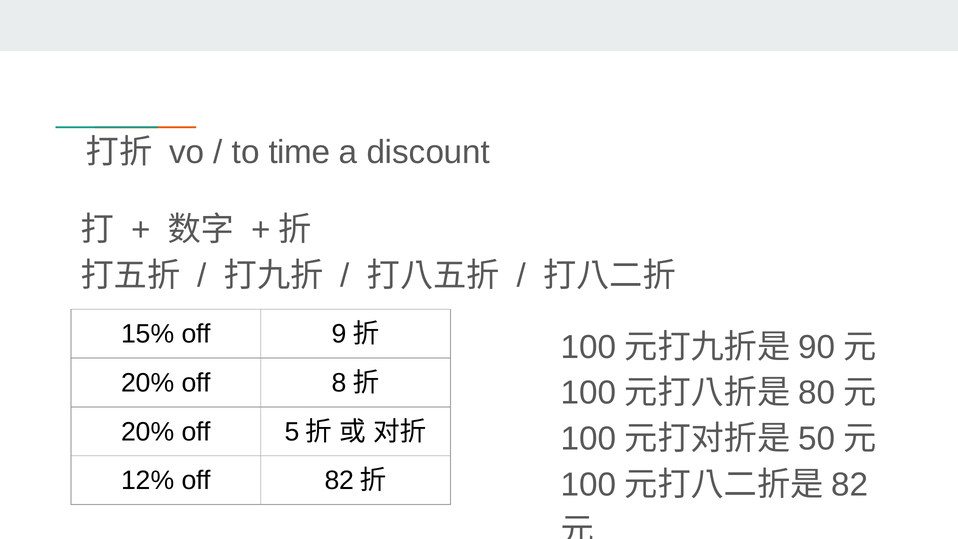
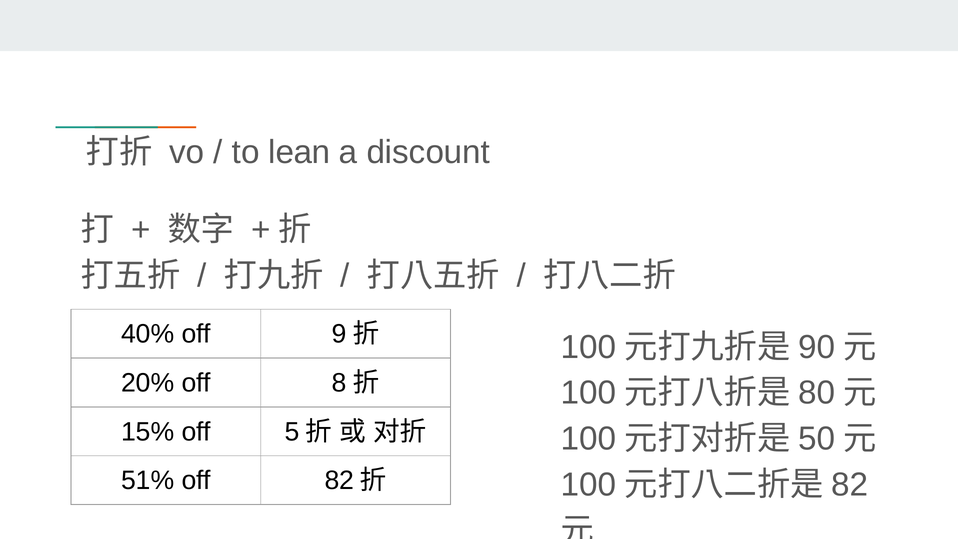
time: time -> lean (299, 152)
15%: 15% -> 40% (148, 334)
20%: 20% -> 15% (148, 432)
12%: 12% -> 51% (148, 481)
